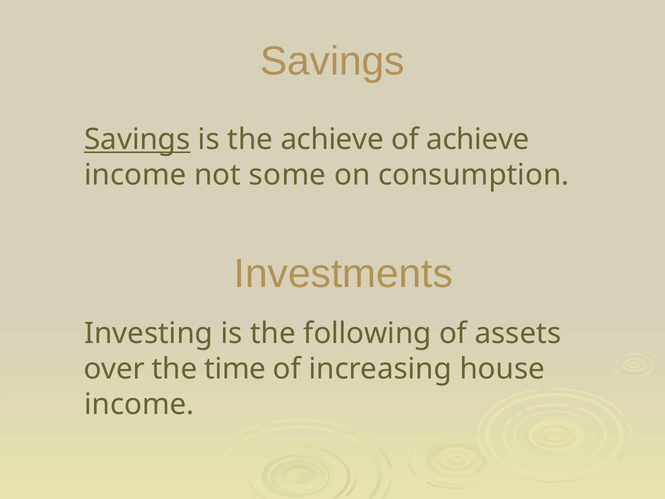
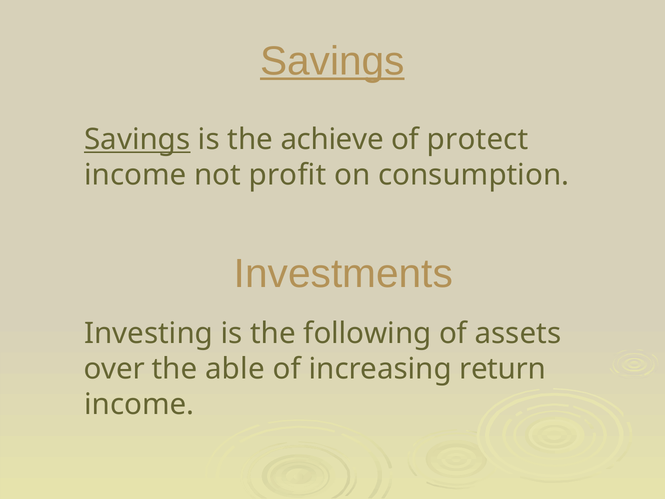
Savings underline: none -> present (332, 61)
of achieve: achieve -> protect (478, 140)
some: some -> profit (288, 175)
time: time -> able (235, 369)
house: house -> return (503, 369)
